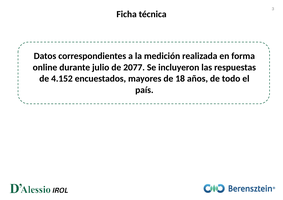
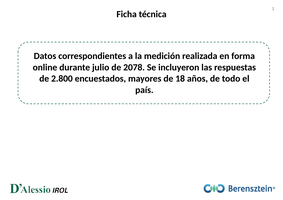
2077: 2077 -> 2078 (134, 67)
4.152: 4.152 -> 2.800 (62, 79)
